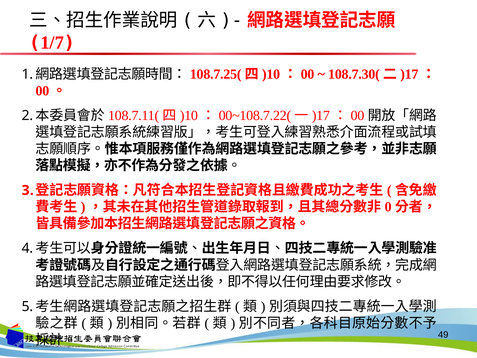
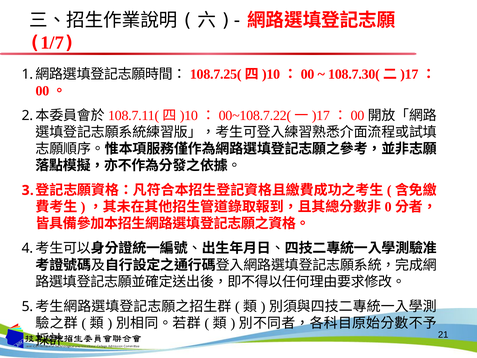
49: 49 -> 21 (443, 334)
